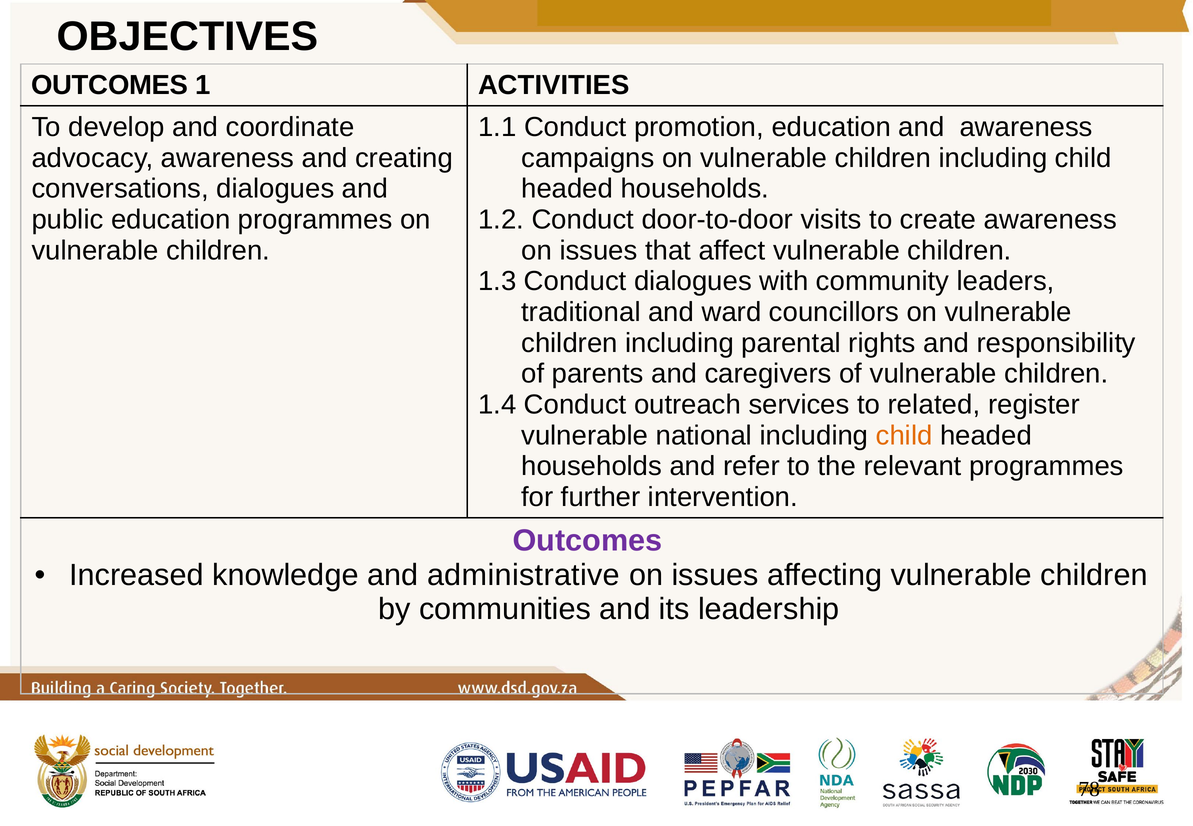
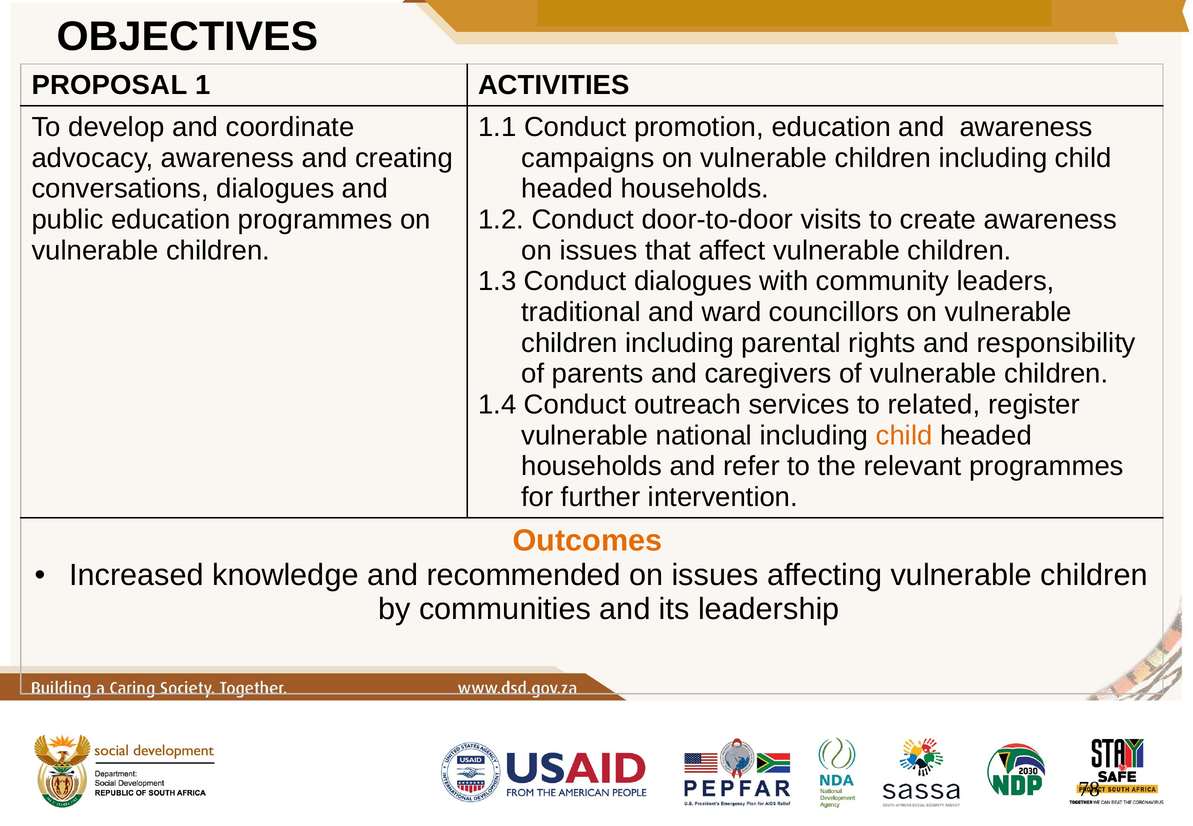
OUTCOMES: OUTCOMES -> PROPOSAL (110, 85)
Outcomes colour: purple -> orange (587, 541)
administrative: administrative -> recommended (524, 575)
